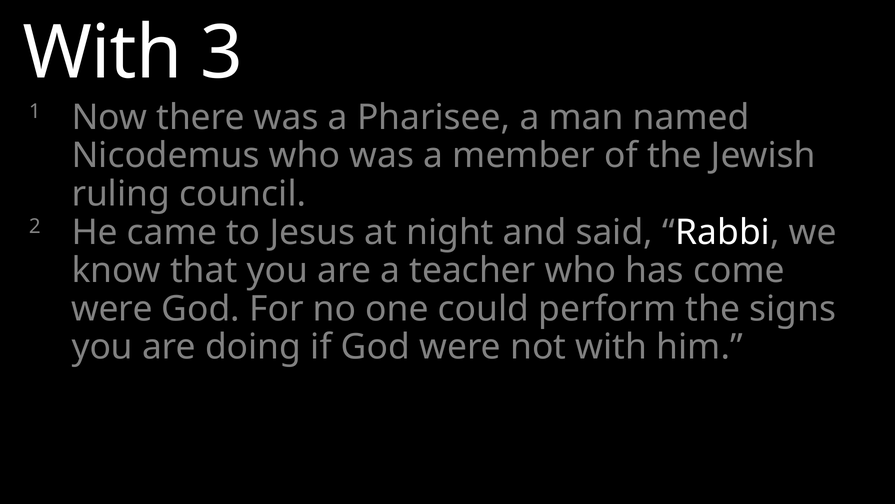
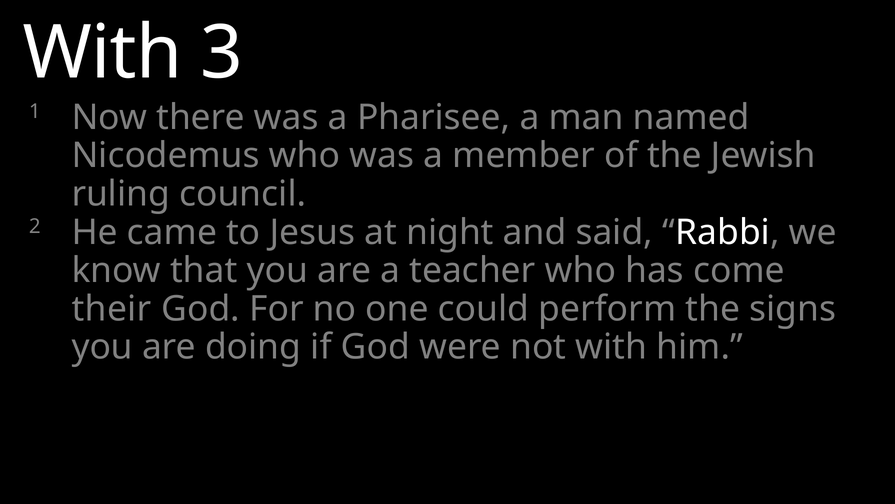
were: were -> their (112, 309)
